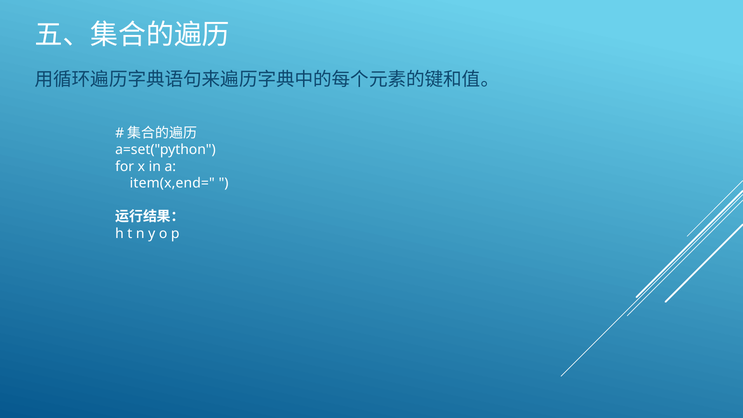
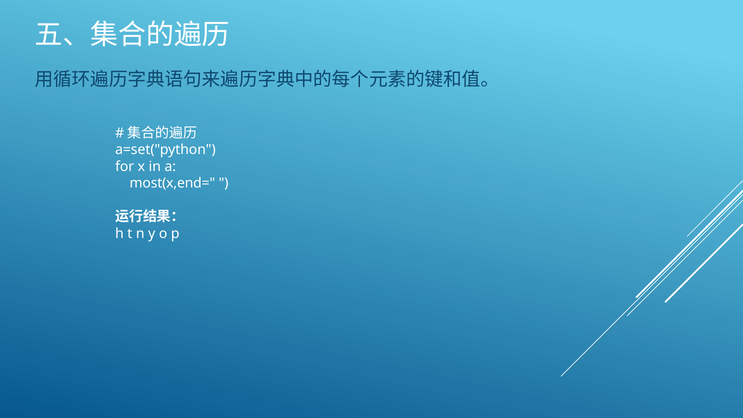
item(x,end=: item(x,end= -> most(x,end= (172, 183)
